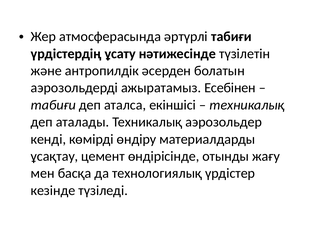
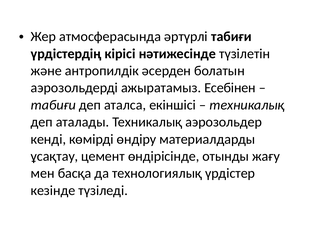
ұсату: ұсату -> кірісі (120, 54)
